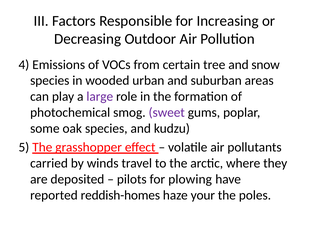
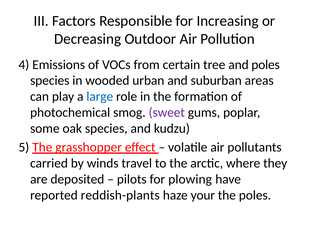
and snow: snow -> poles (266, 65)
large colour: purple -> blue (100, 96)
reddish-homes: reddish-homes -> reddish-plants (120, 195)
